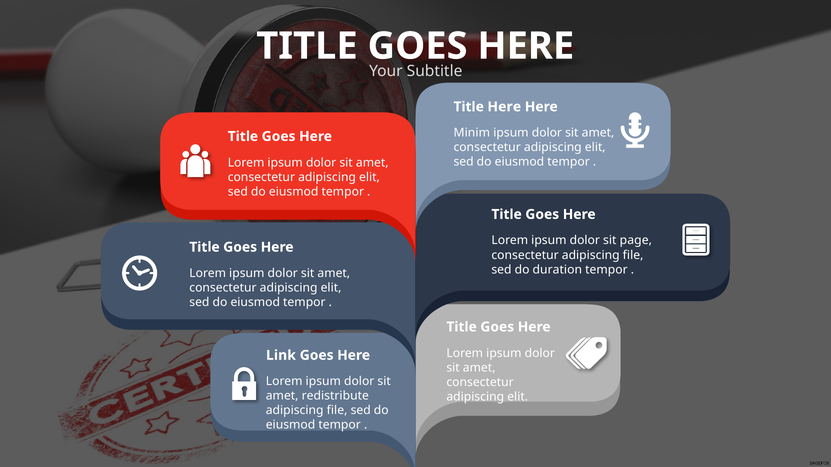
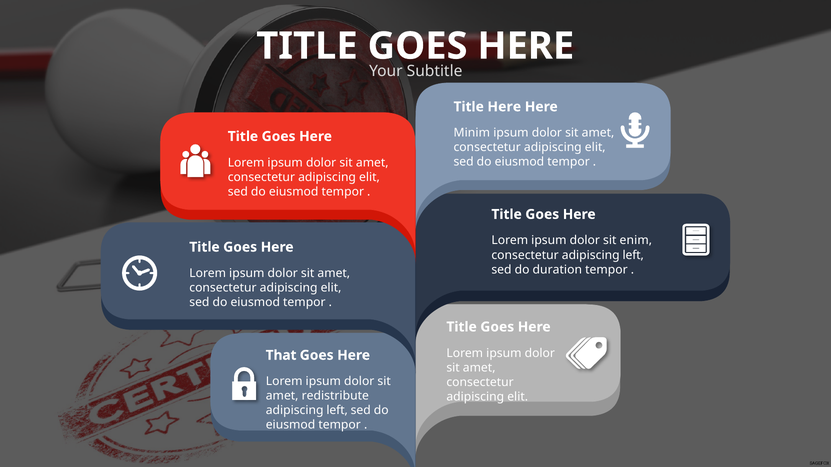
page: page -> enim (636, 241)
consectetur adipiscing file: file -> left (633, 255)
Link: Link -> That (281, 356)
file: file -> left (337, 411)
